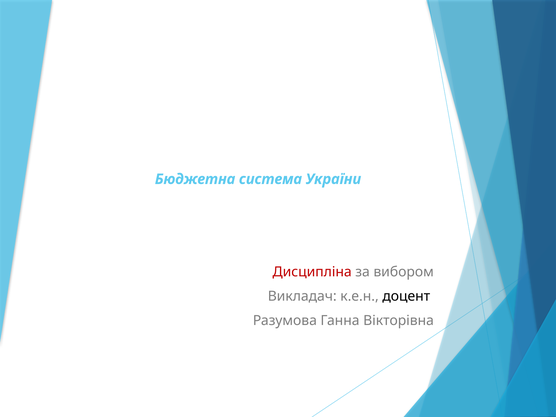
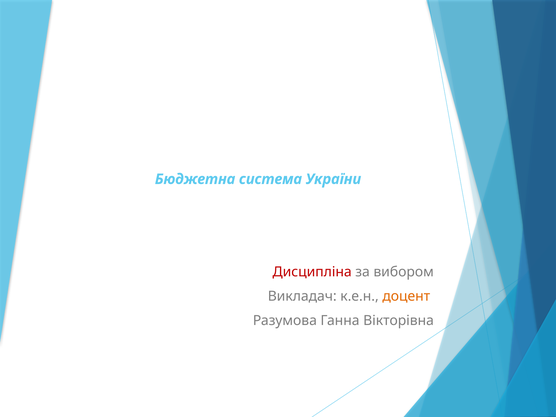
доцент colour: black -> orange (406, 296)
